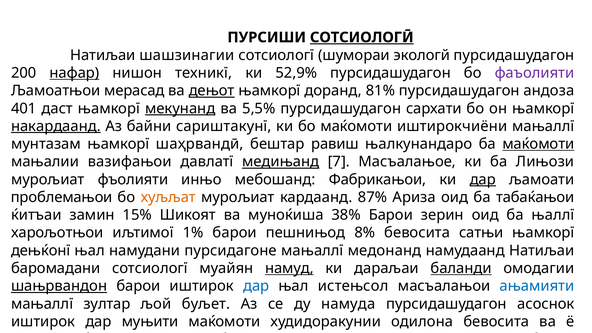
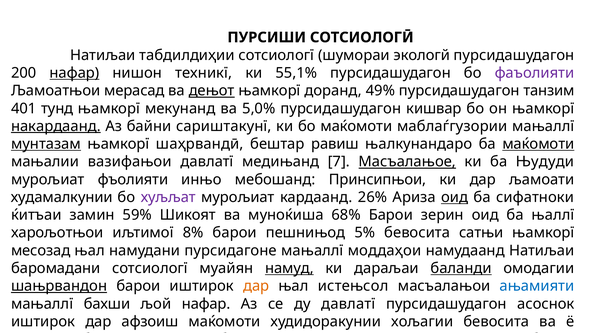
СОТСИОЛОГӢ underline: present -> none (362, 37)
шашзинагии: шашзинагии -> табдилдиҳии (187, 55)
52,9%: 52,9% -> 55,1% (296, 73)
81%: 81% -> 49% (380, 91)
андоза: андоза -> танзим (549, 91)
даст: даст -> тунд (57, 108)
мекунанд underline: present -> none (180, 108)
5,5%: 5,5% -> 5,0% (259, 108)
сархати: сархати -> кишвар (434, 108)
иштирокчиёни: иштирокчиёни -> маблаѓгузории (452, 126)
мунтазам underline: none -> present (46, 144)
медињанд underline: present -> none (281, 162)
Масъалањое underline: none -> present (407, 162)
Лињози: Лињози -> Њудуди (545, 162)
Фабрикањои: Фабрикањои -> Принсипњои (378, 179)
дар underline: present -> none (483, 179)
проблемањои: проблемањои -> худамалкунии (62, 197)
хуљљат colour: orange -> purple (168, 197)
87%: 87% -> 26% (373, 197)
оид underline: none -> present (455, 197)
табаќањои: табаќањои -> сифатноки (535, 197)
15%: 15% -> 59% (137, 215)
38%: 38% -> 68% (346, 215)
1%: 1% -> 8% (193, 233)
8%: 8% -> 5% (365, 233)
дењќонї: дењќонї -> месозад (41, 251)
медонанд: медонанд -> моддаҳои (385, 251)
дар colour: blue -> orange (256, 286)
зултар: зултар -> бахши (107, 304)
љой буљет: буљет -> нафар (206, 304)
ду намуда: намуда -> давлатї (348, 304)
муњити: муњити -> афзоиш (150, 322)
одилона: одилона -> хољагии (422, 322)
